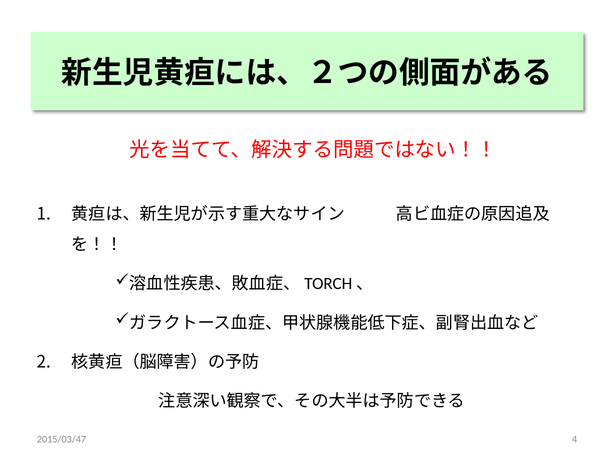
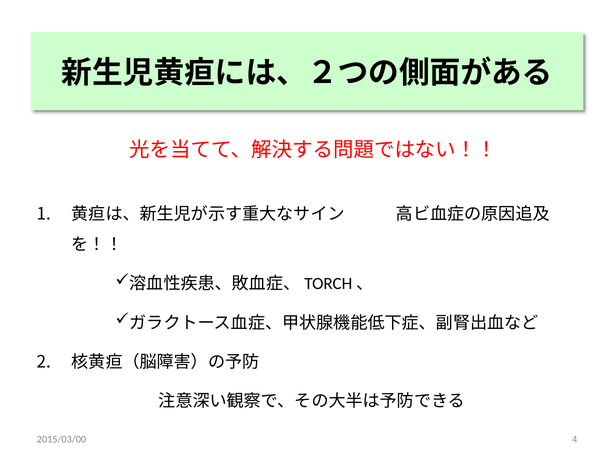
2015/03/47: 2015/03/47 -> 2015/03/00 (61, 440)
